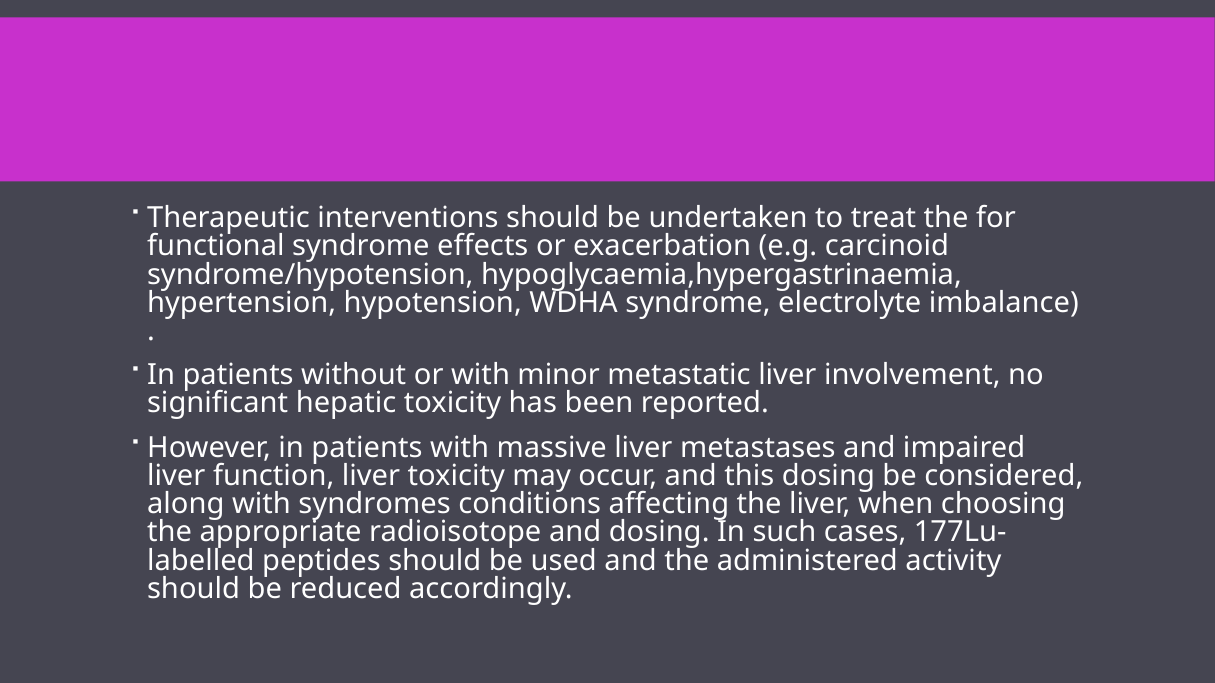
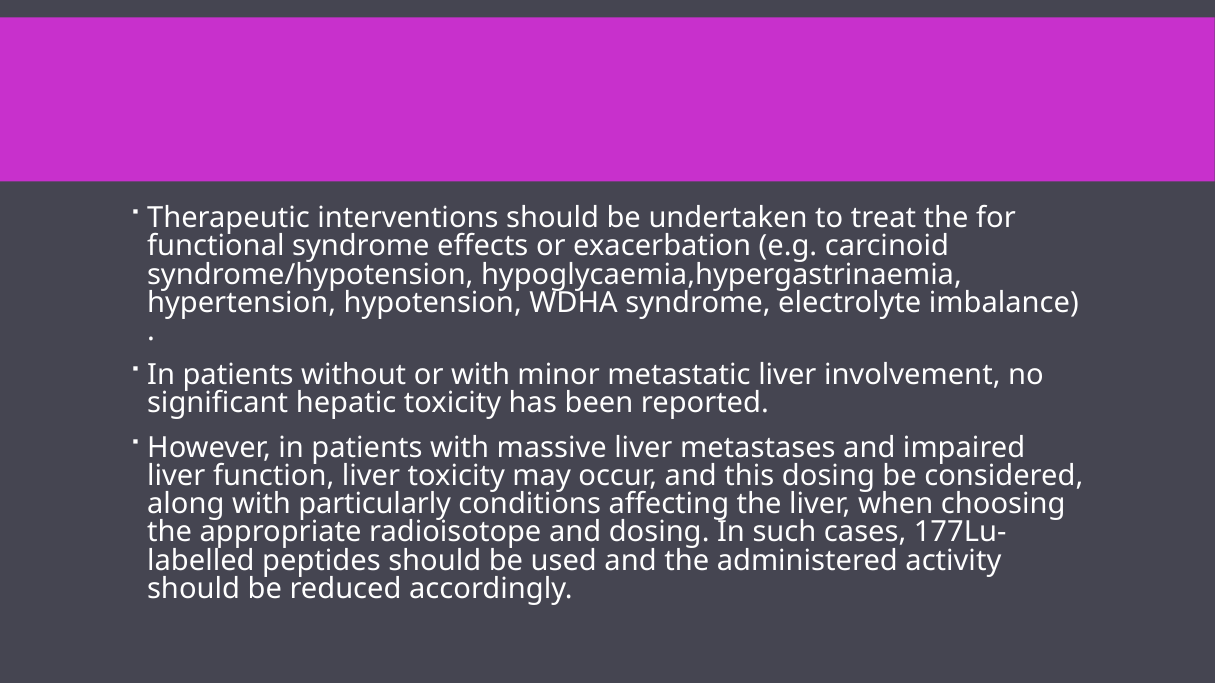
syndromes: syndromes -> particularly (375, 504)
